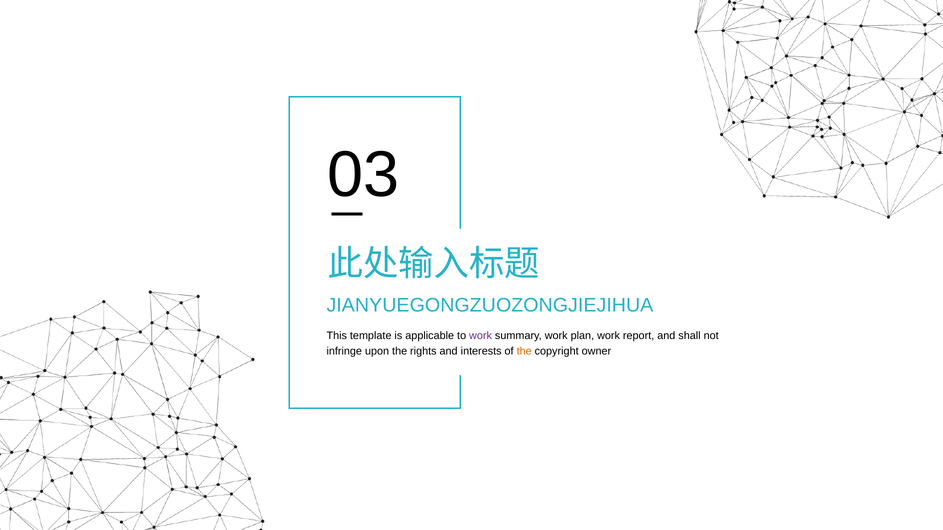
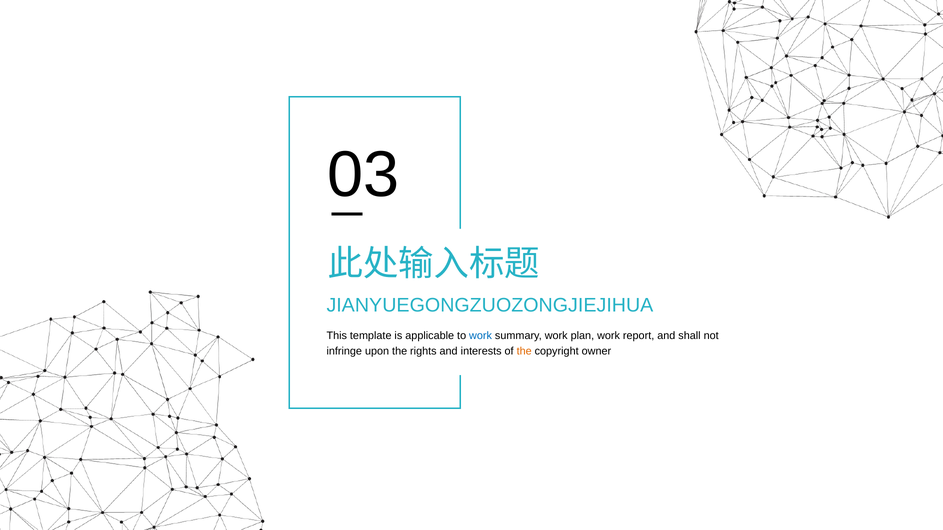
work colour: purple -> blue (481, 336)
